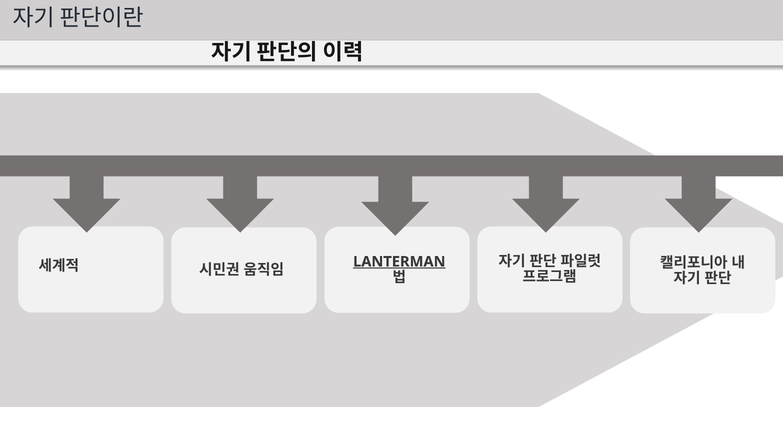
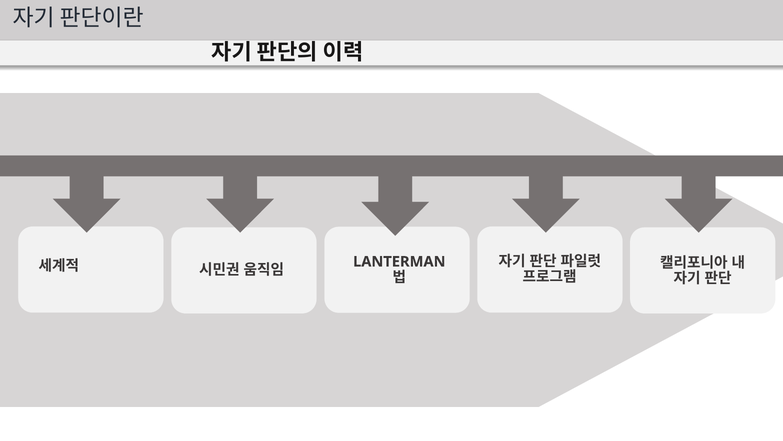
LANTERMAN underline: present -> none (399, 261)
